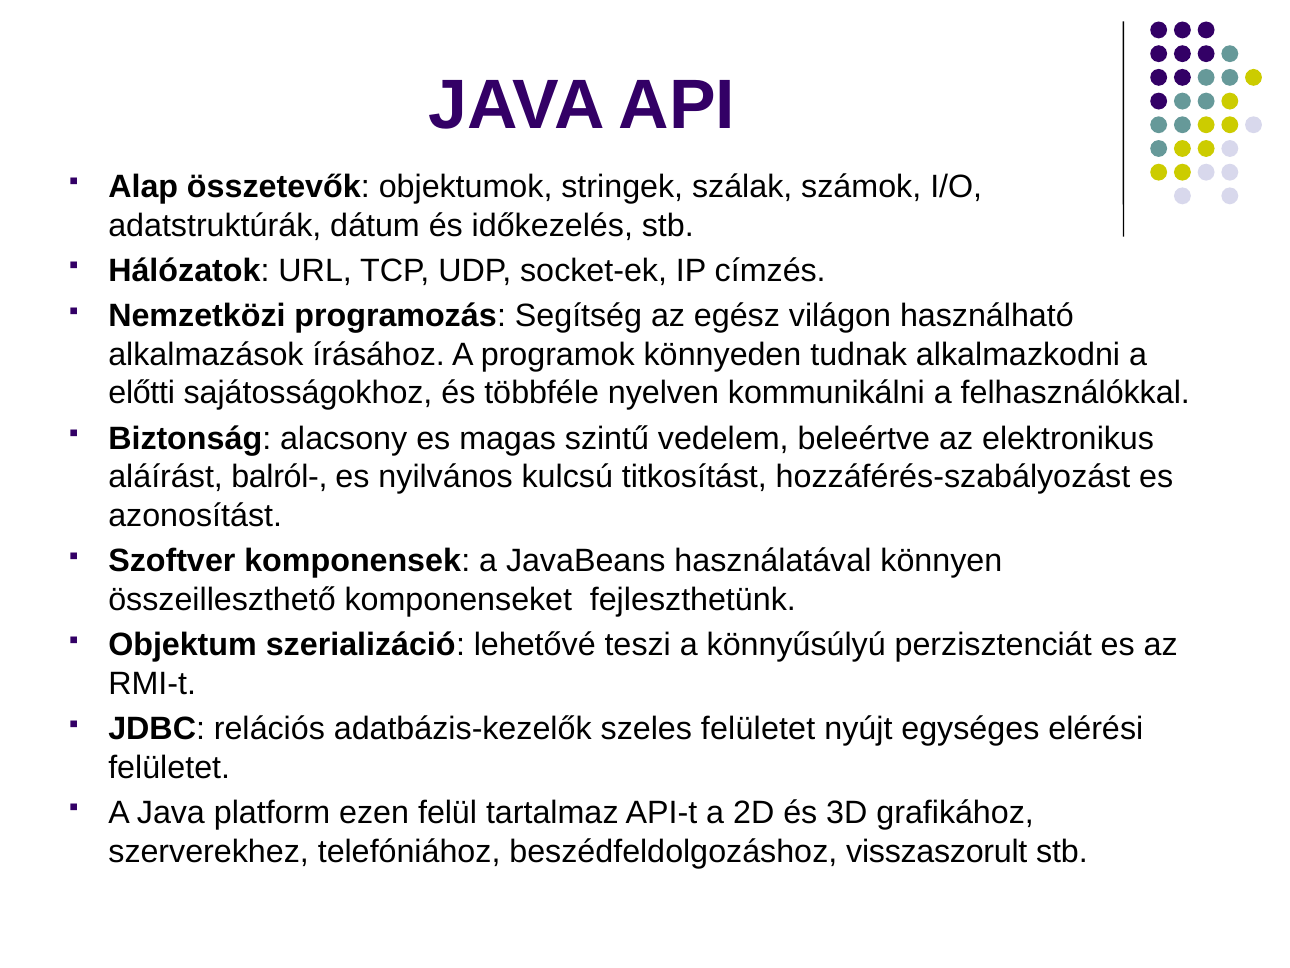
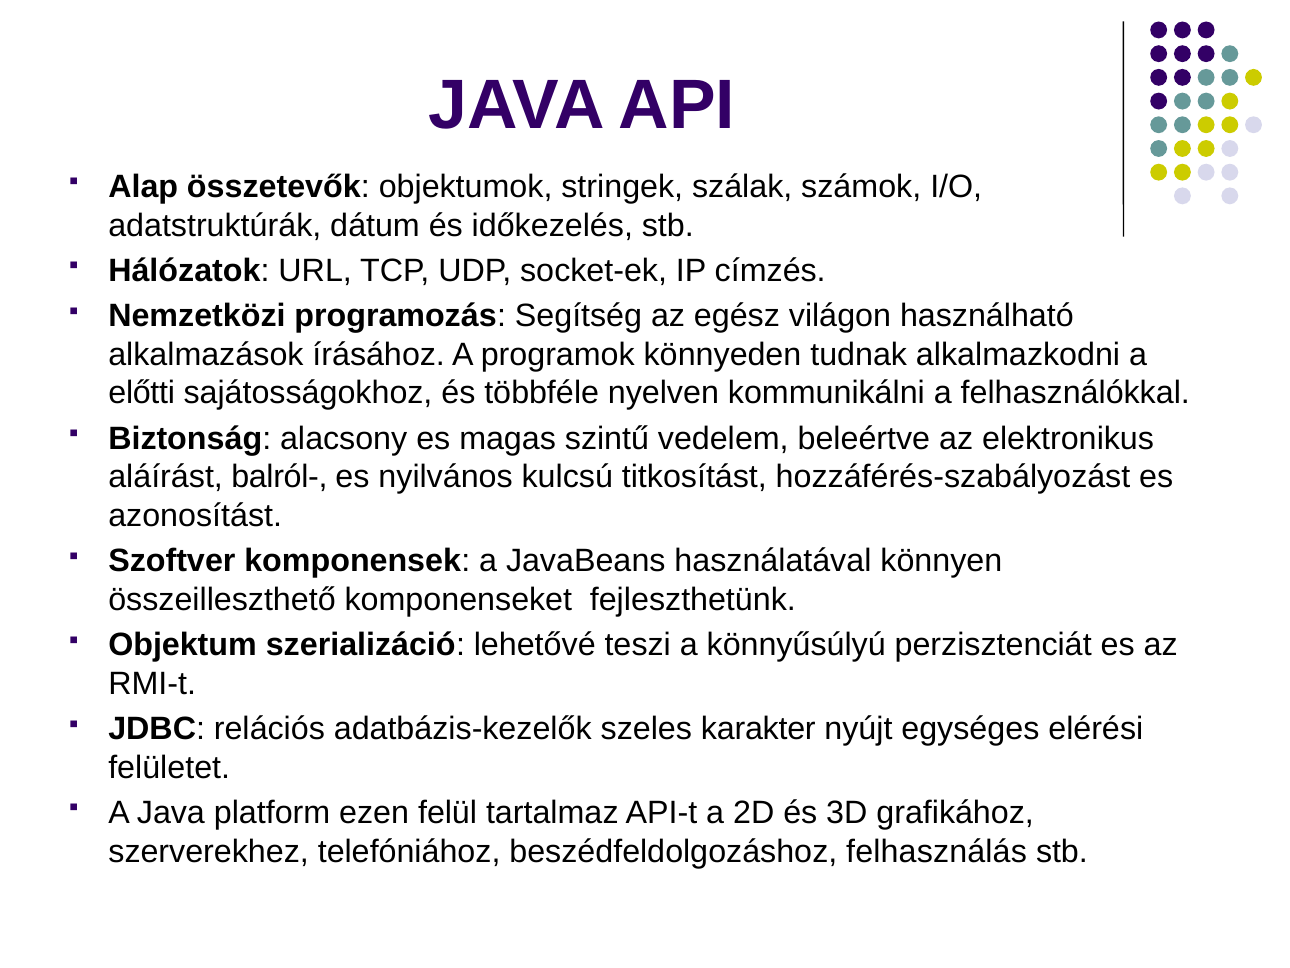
szeles felületet: felületet -> karakter (758, 729)
visszaszorult: visszaszorult -> felhasználás (937, 851)
